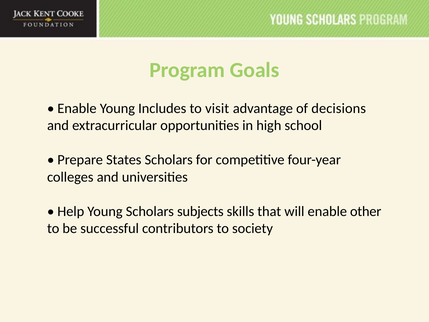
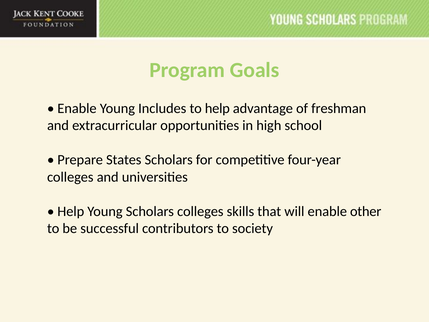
to visit: visit -> help (217, 108)
decisions: decisions -> freshman (339, 108)
Scholars subjects: subjects -> colleges (200, 211)
